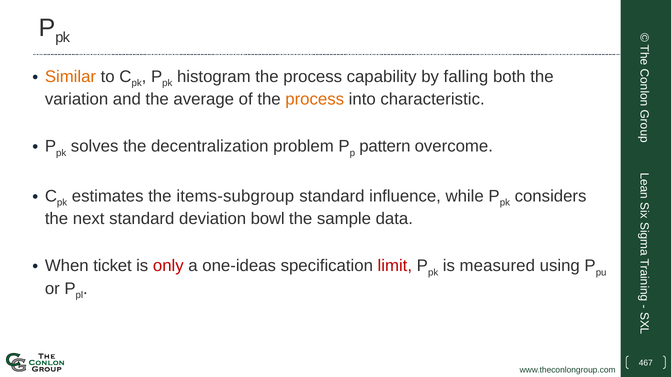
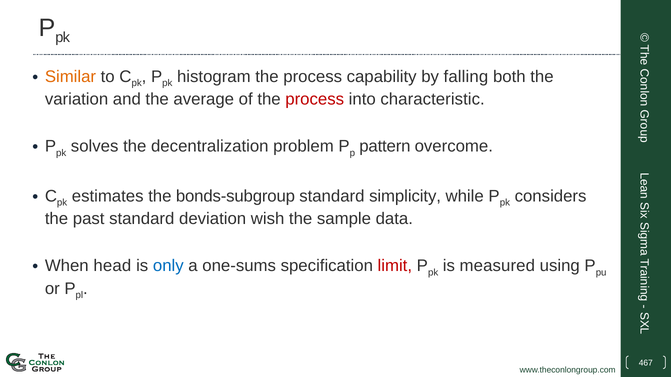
process colour: orange -> red (315, 100)
items-subgroup: items-subgroup -> bonds-subgroup (235, 196)
influence: influence -> simplicity (405, 196)
next: next -> past (89, 219)
bowl: bowl -> wish (268, 219)
ticket: ticket -> head (112, 266)
only colour: red -> blue (168, 266)
one-ideas: one-ideas -> one-sums (239, 266)
